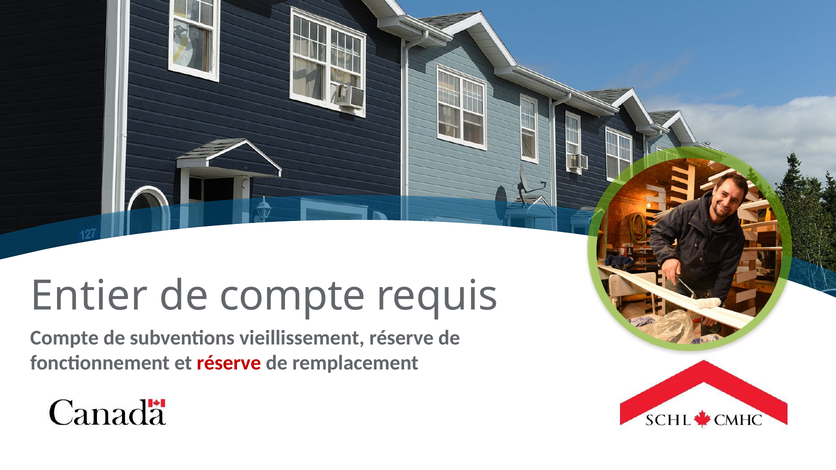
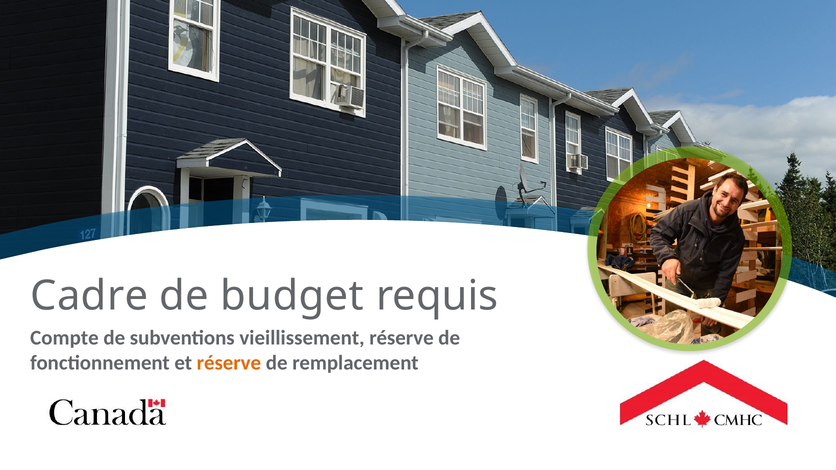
Entier: Entier -> Cadre (89, 296)
de compte: compte -> budget (292, 296)
réserve colour: red -> orange (229, 363)
